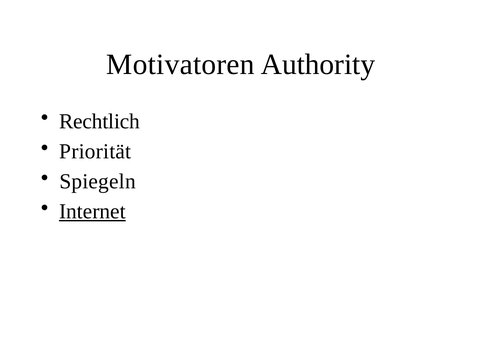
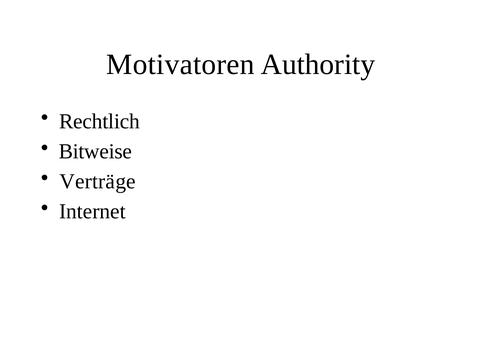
Priorität: Priorität -> Bitweise (95, 151)
Spiegeln: Spiegeln -> Verträge (98, 181)
Internet underline: present -> none (92, 211)
